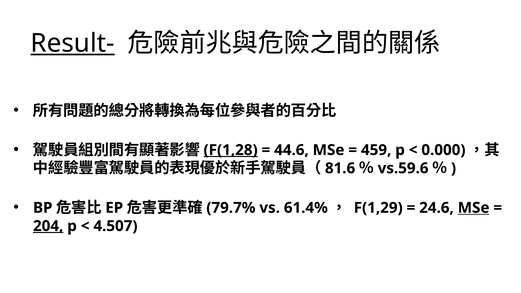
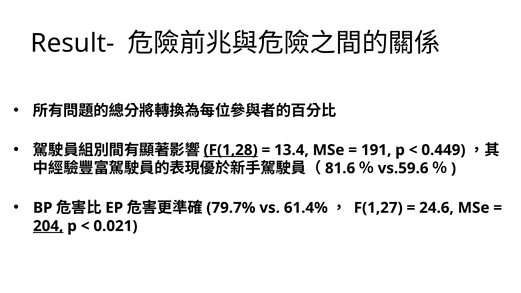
Result- underline: present -> none (73, 43)
44.6: 44.6 -> 13.4 (291, 150)
459: 459 -> 191 (376, 150)
0.000: 0.000 -> 0.449 (443, 150)
F(1,29: F(1,29 -> F(1,27 (378, 208)
MSe underline: present -> none (474, 208)
4.507: 4.507 -> 0.021 (115, 226)
